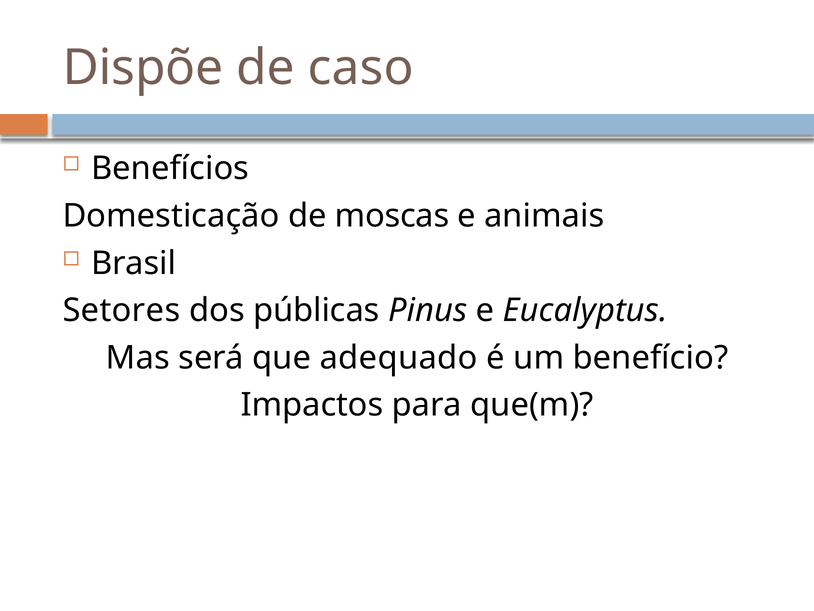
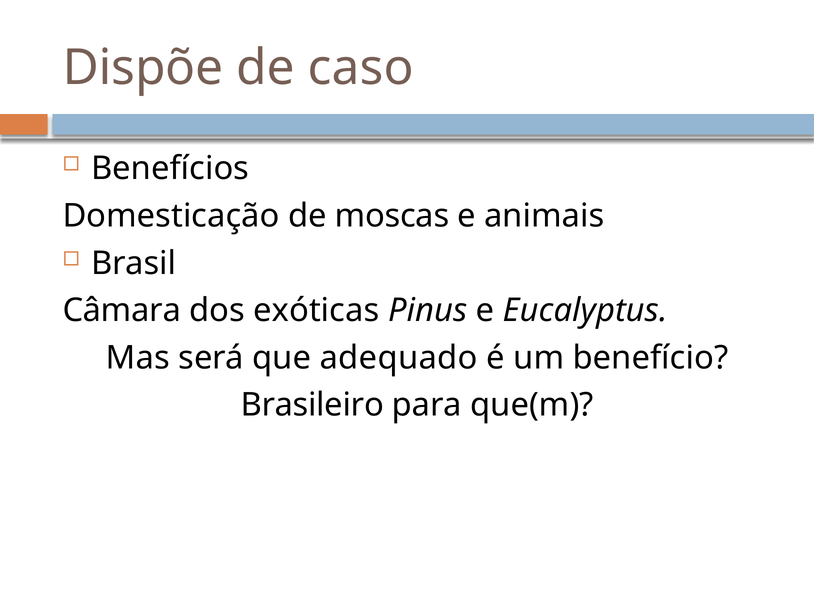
Setores: Setores -> Câmara (122, 310)
públicas: públicas -> exóticas (316, 310)
Impactos: Impactos -> Brasileiro (312, 405)
